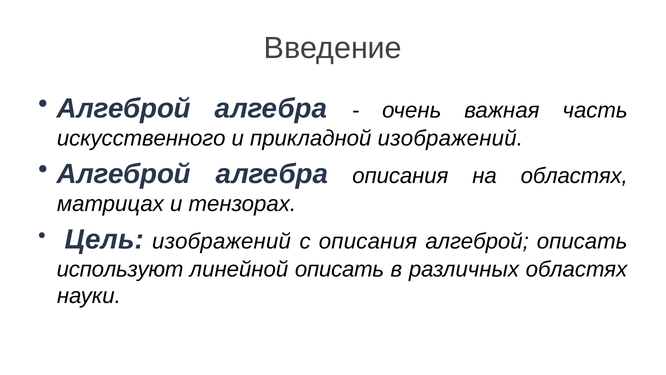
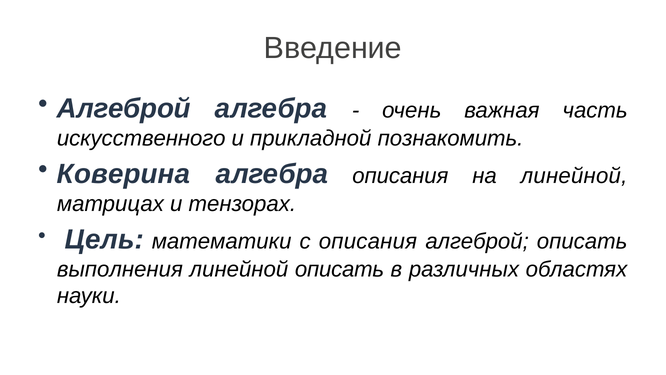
прикладной изображений: изображений -> познакомить (450, 138)
Алгеброй: Алгеброй -> Коверина (124, 174)
на областях: областях -> линейной (574, 176)
Цель изображений: изображений -> математики (222, 241)
используют: используют -> выполнения (120, 269)
